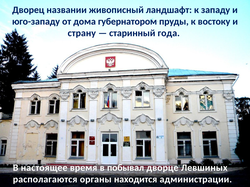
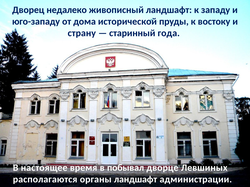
названии: названии -> недалеко (67, 10)
губернатором: губернатором -> исторической (127, 22)
органы находится: находится -> ландшафт (136, 180)
